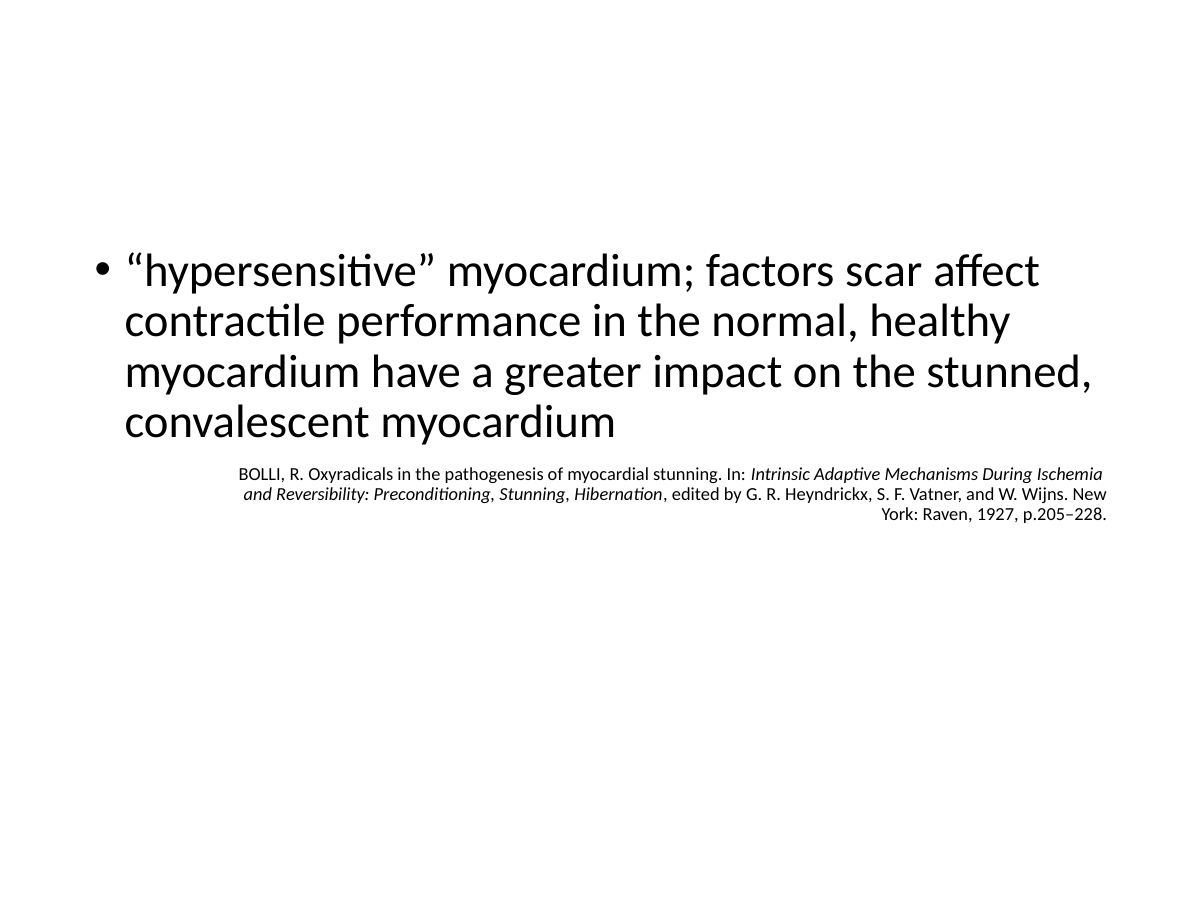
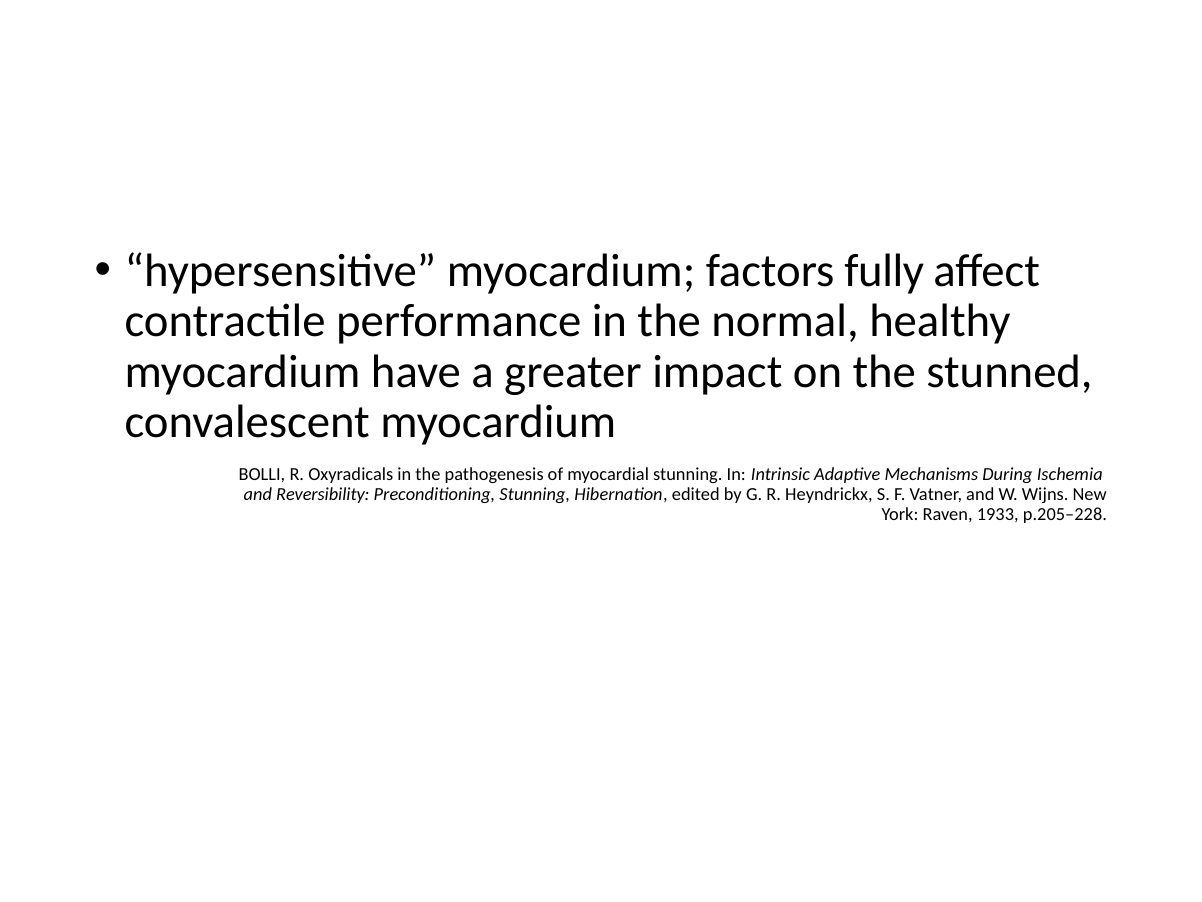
scar: scar -> fully (884, 271)
1927: 1927 -> 1933 (998, 514)
